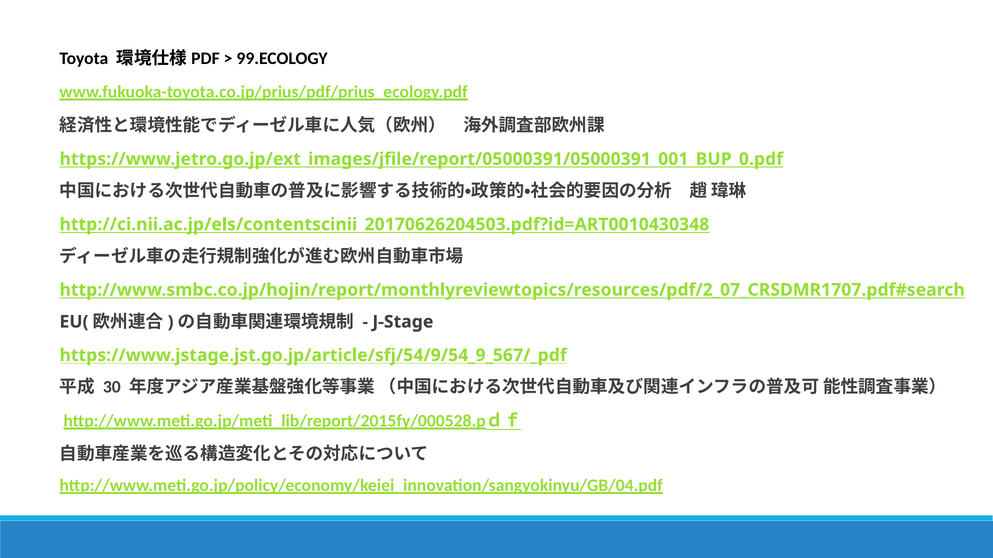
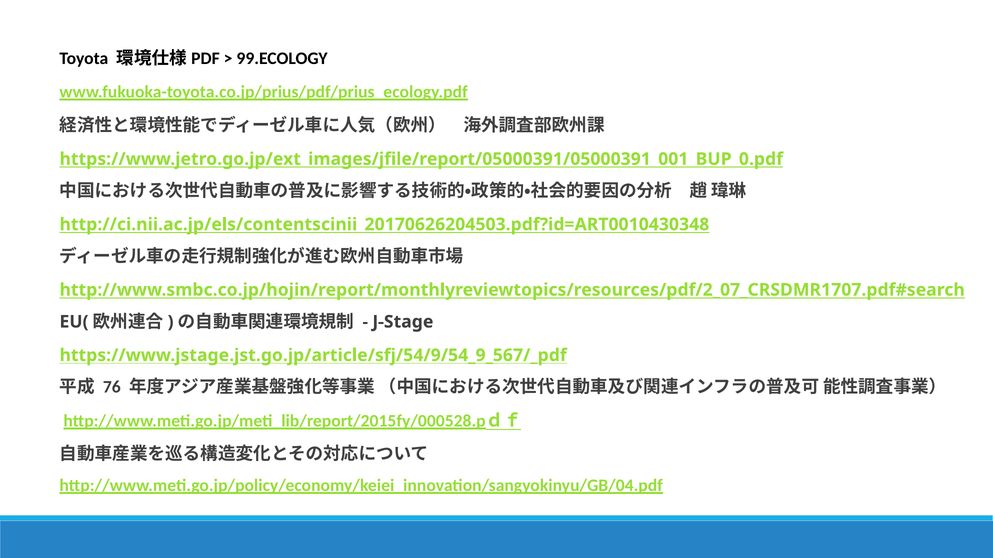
30: 30 -> 76 (112, 388)
